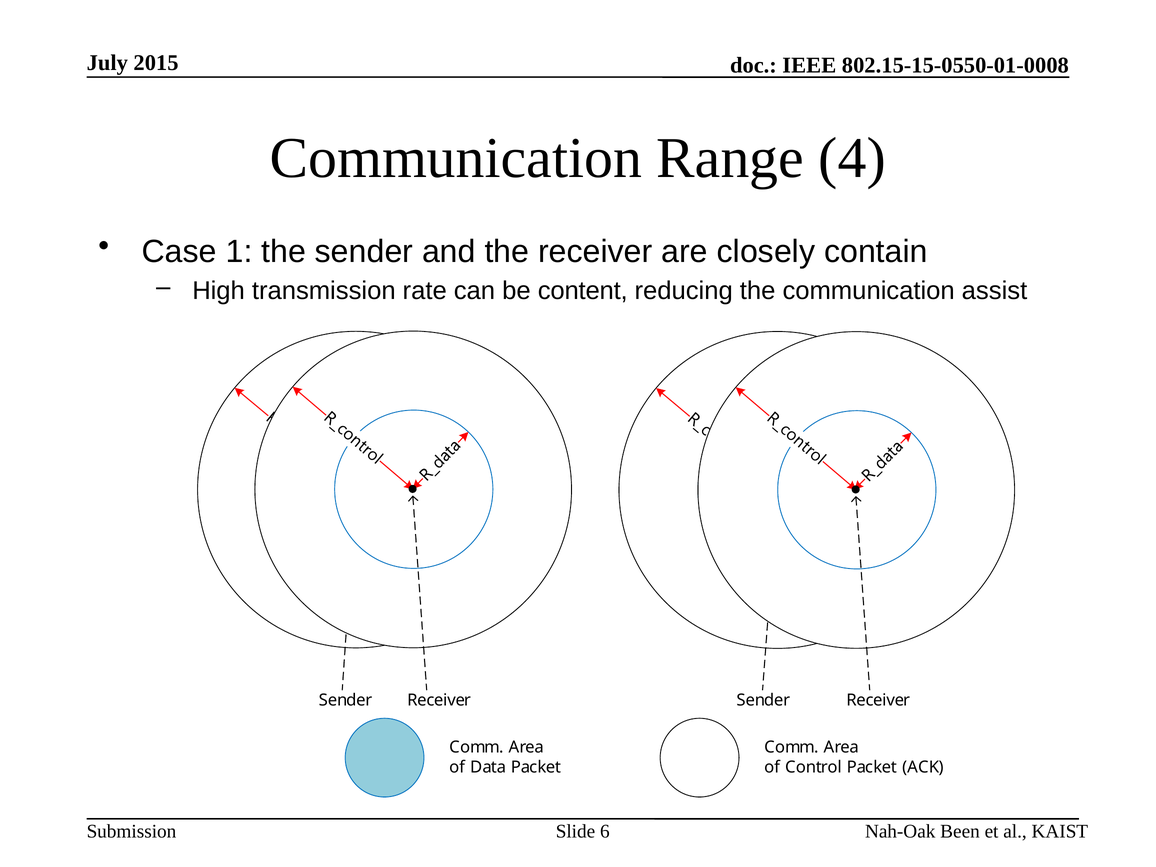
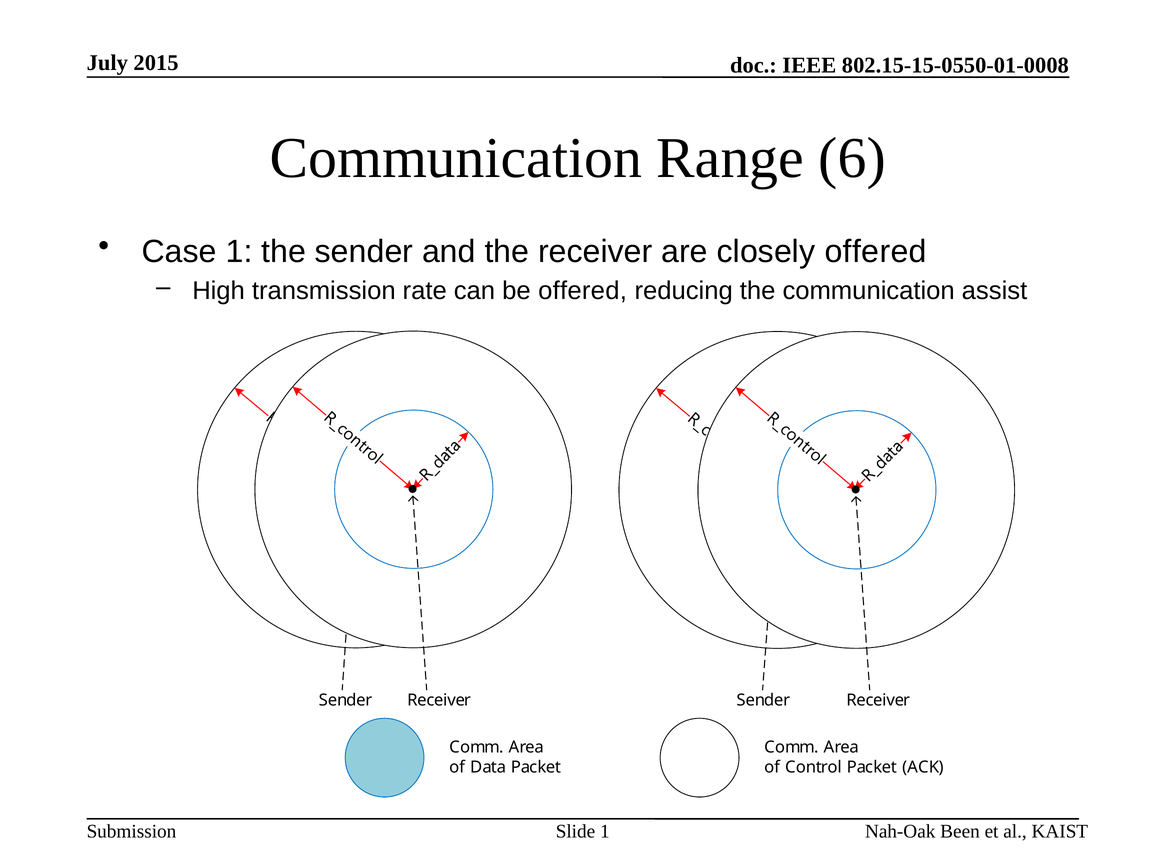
4: 4 -> 6 (852, 158)
closely contain: contain -> offered (876, 251)
be content: content -> offered (583, 291)
Slide 6: 6 -> 1 (605, 832)
